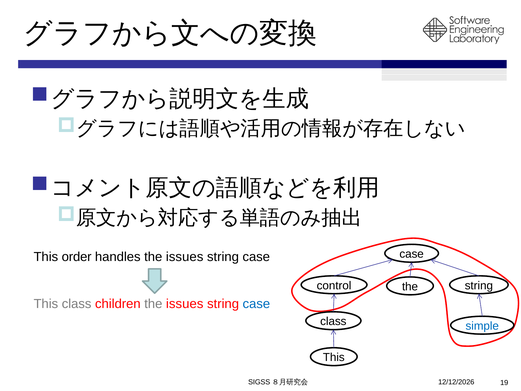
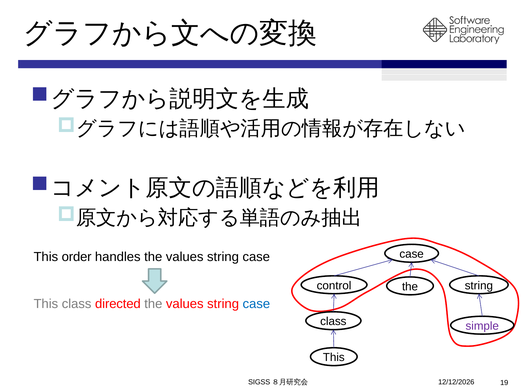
handles the issues: issues -> values (185, 257)
children: children -> directed (118, 304)
issues: issues -> values (185, 304)
simple colour: blue -> purple (482, 326)
